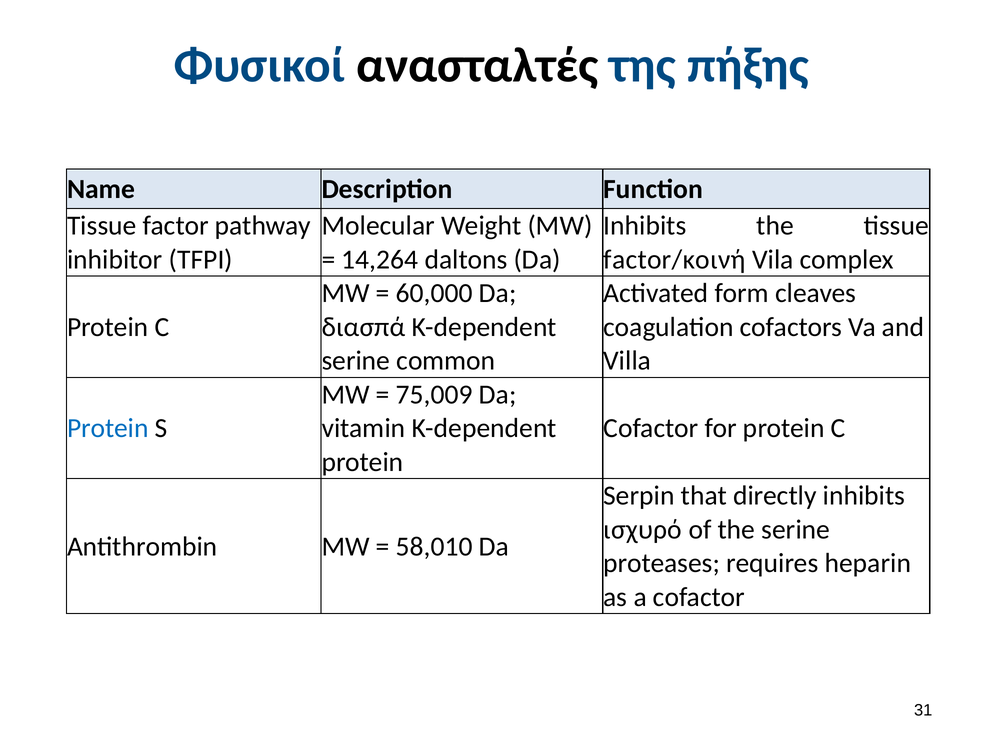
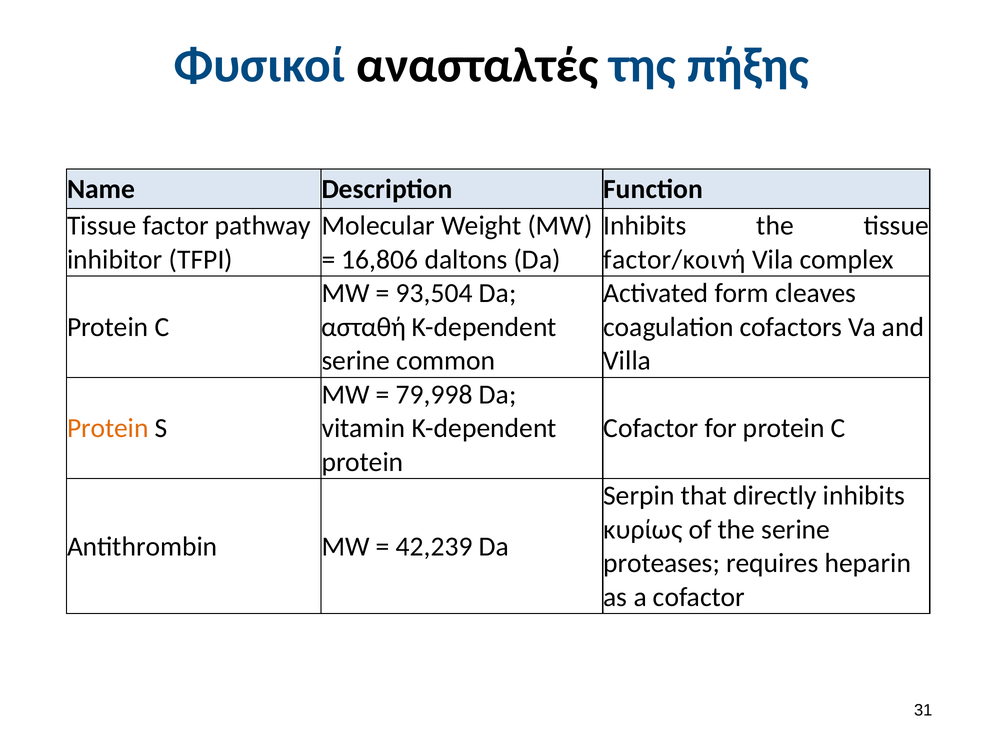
14,264: 14,264 -> 16,806 (380, 259)
60,000: 60,000 -> 93,504 (434, 293)
διασπά: διασπά -> ασταθή (364, 327)
75,009: 75,009 -> 79,998 (434, 395)
Protein colour: blue -> orange (108, 428)
ισχυρό: ισχυρό -> κυρίως (643, 530)
58,010: 58,010 -> 42,239 (434, 546)
